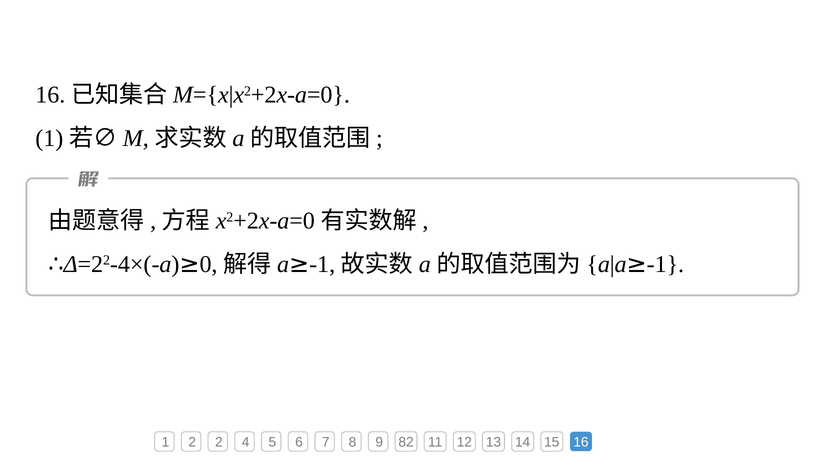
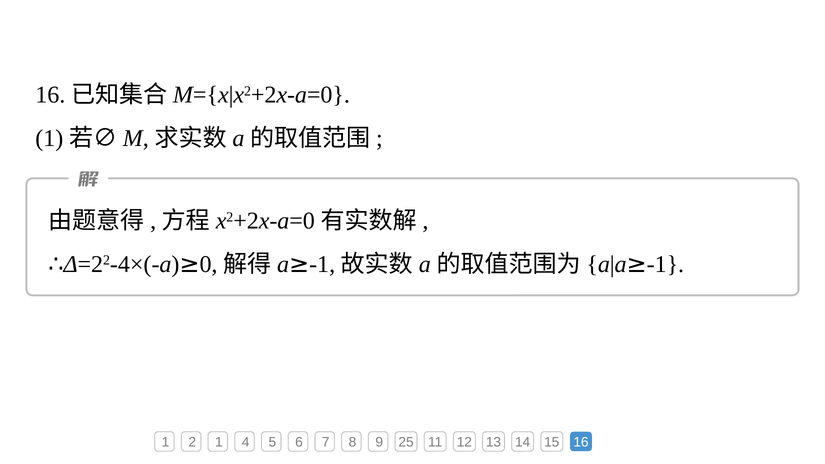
2 2: 2 -> 1 (219, 442)
82: 82 -> 25 (406, 442)
